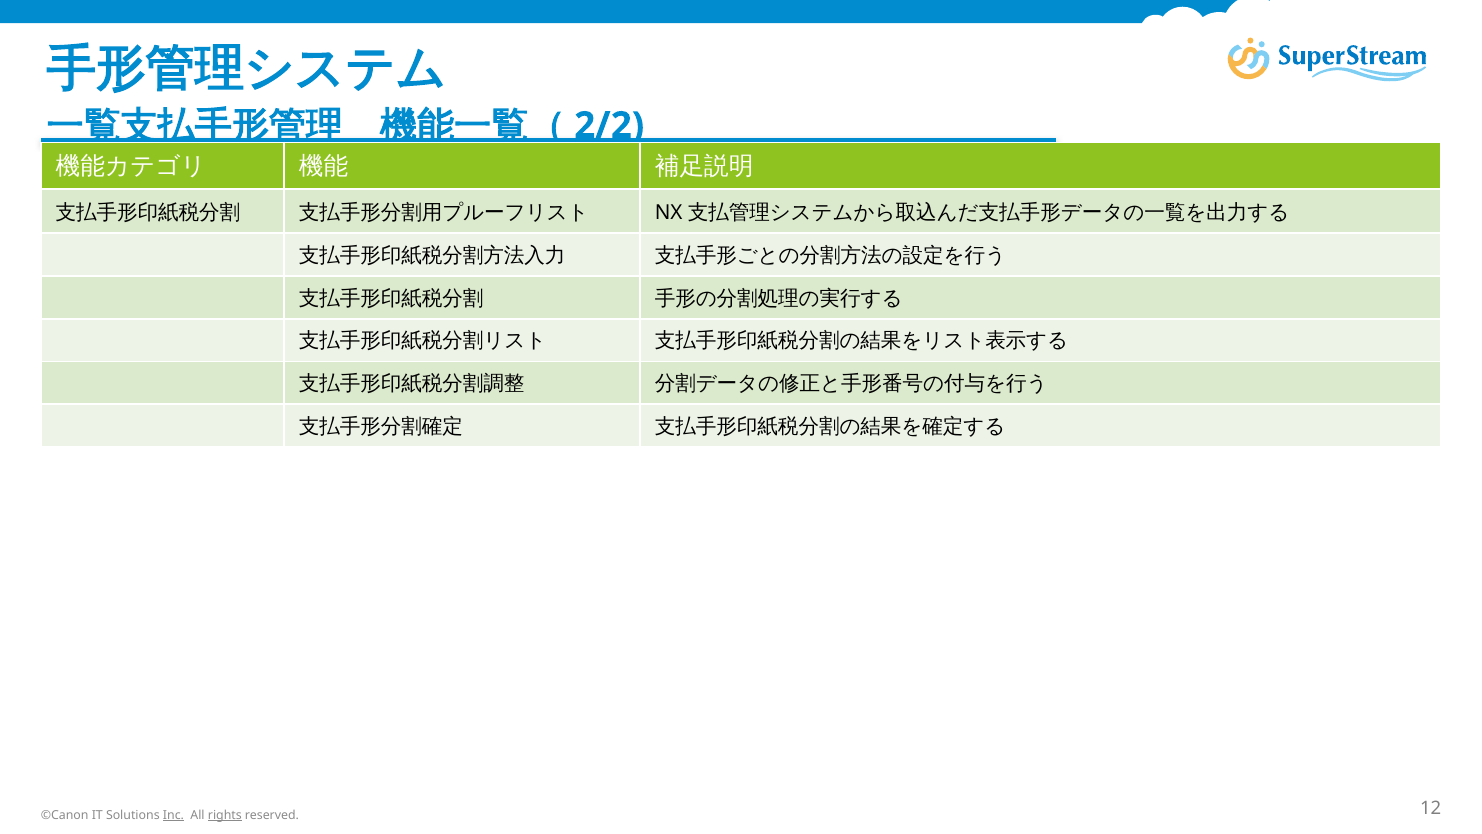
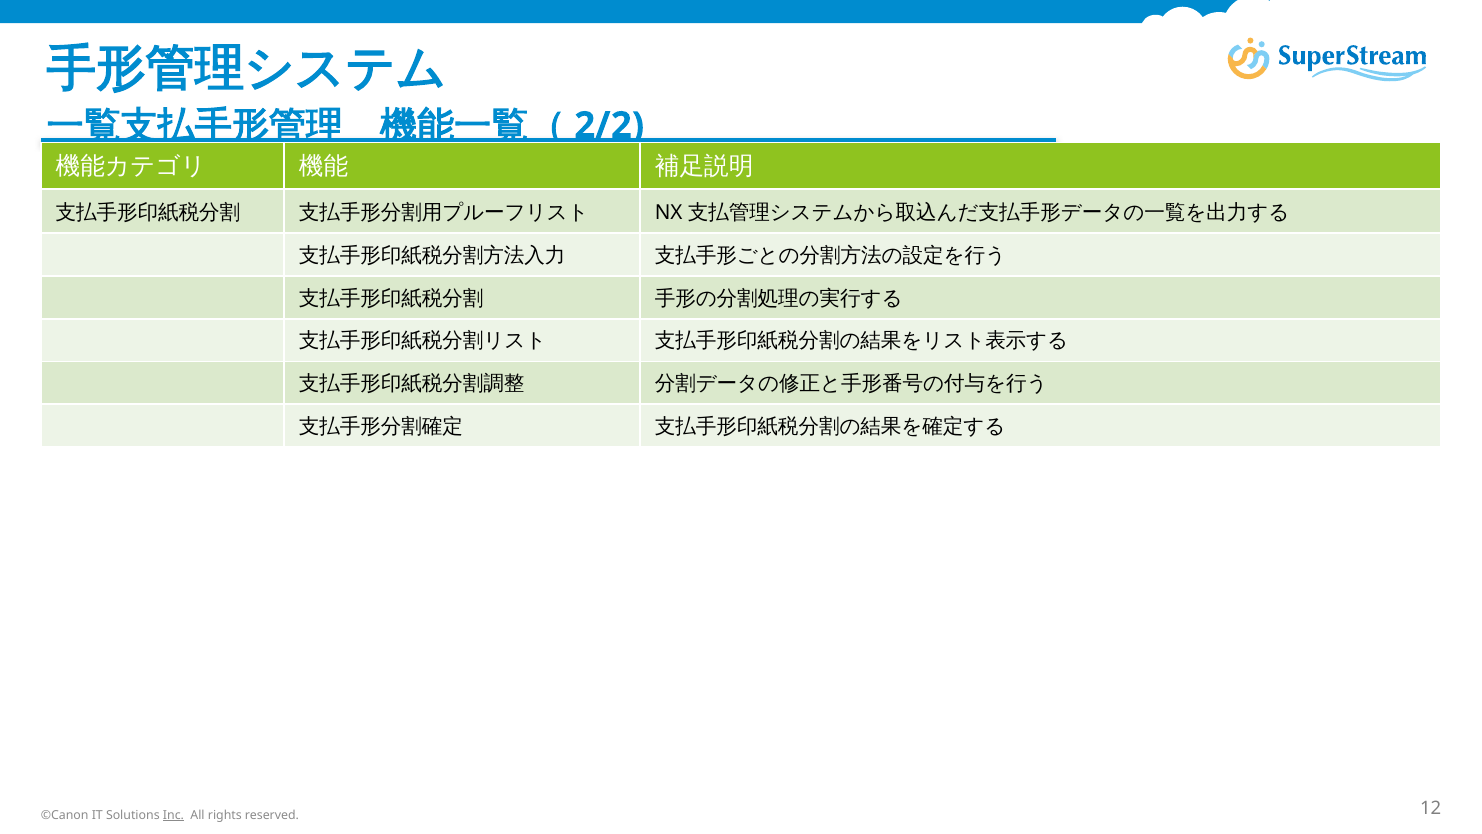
rights underline: present -> none (225, 815)
